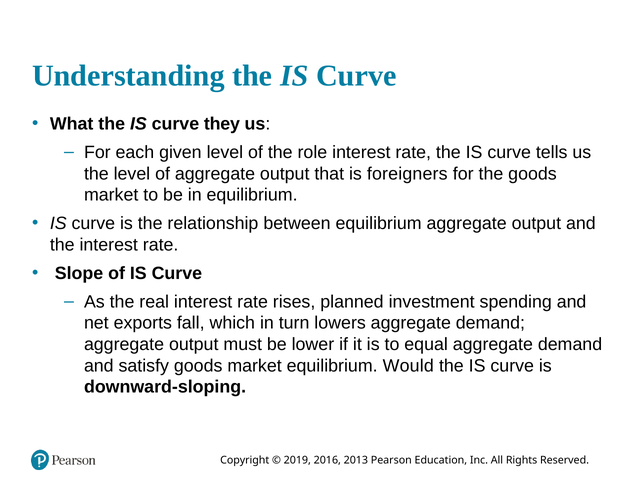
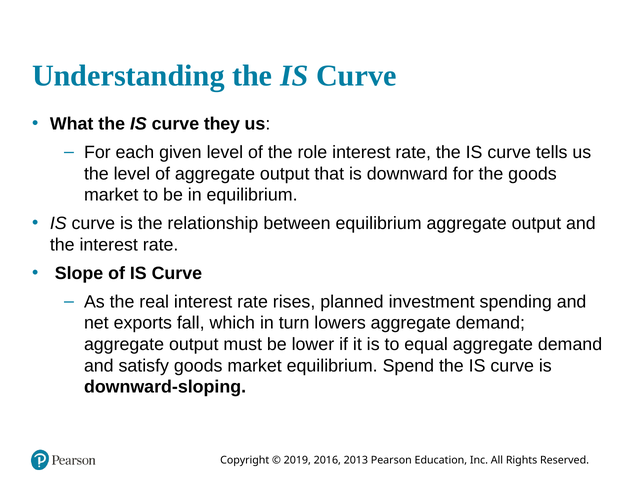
foreigners: foreigners -> downward (407, 174)
Would: Would -> Spend (408, 366)
